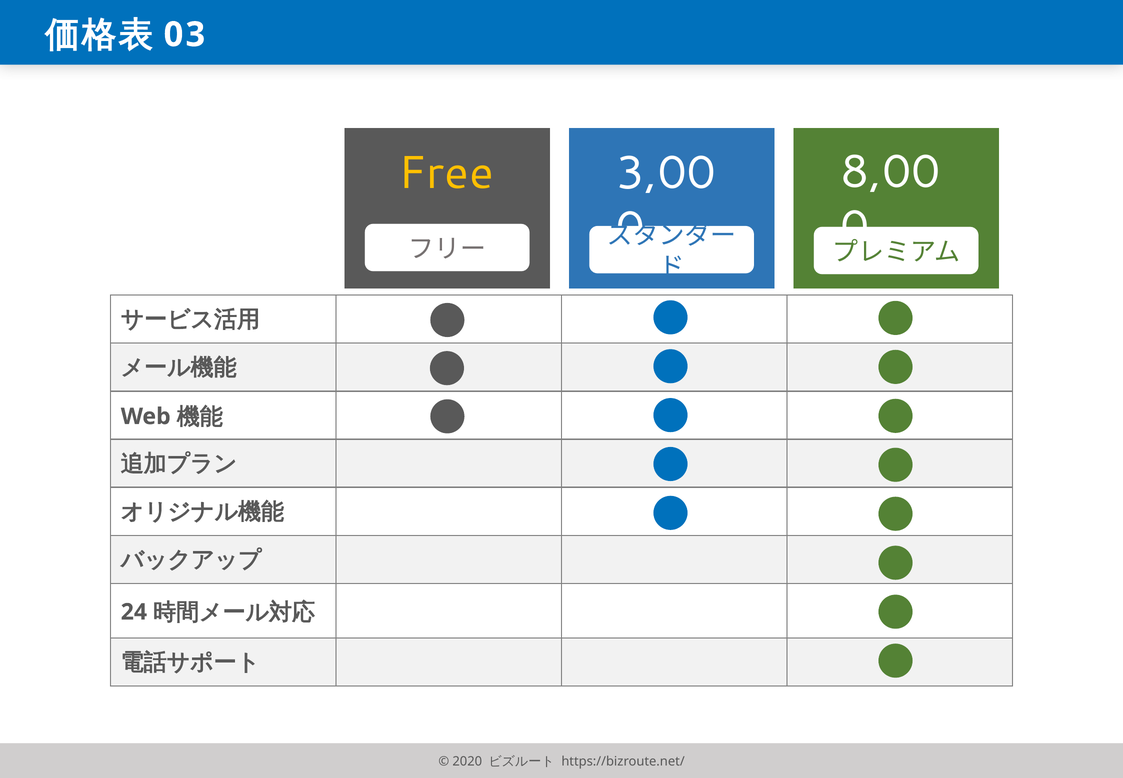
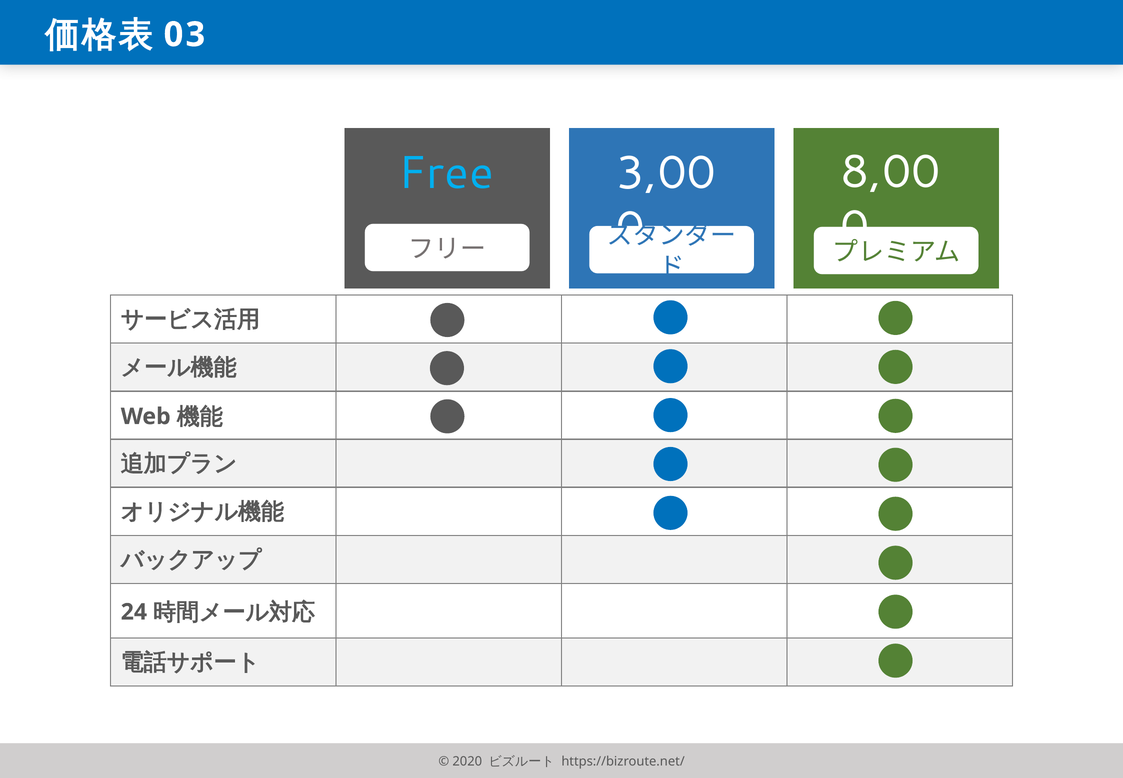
Free colour: yellow -> light blue (446, 173)
